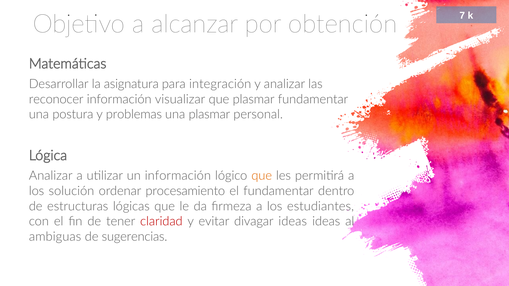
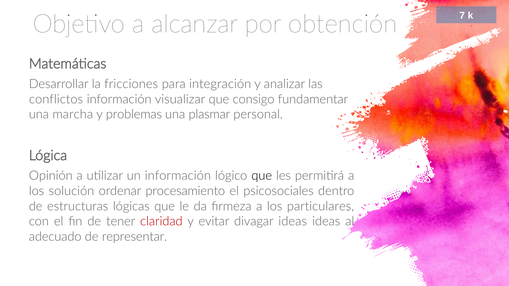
asignatura: asignatura -> fricciones (131, 84)
reconocer: reconocer -> conflictos (56, 99)
que plasmar: plasmar -> consigo (254, 99)
postura: postura -> marcha (73, 115)
Analizar: Analizar -> Opinión (51, 176)
que colour: orange -> black (262, 176)
el fundamentar: fundamentar -> psicosociales (279, 191)
estudiantes: estudiantes -> particulares (321, 206)
ambiguas: ambiguas -> adecuado (55, 237)
sugerencias: sugerencias -> representar (135, 237)
